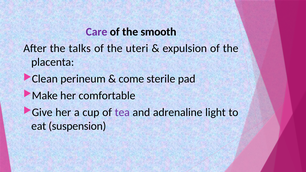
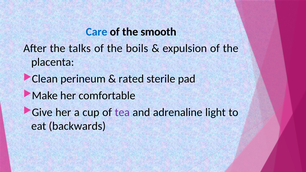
Care colour: purple -> blue (97, 32)
uteri: uteri -> boils (137, 48)
come: come -> rated (131, 79)
suspension: suspension -> backwards (77, 126)
